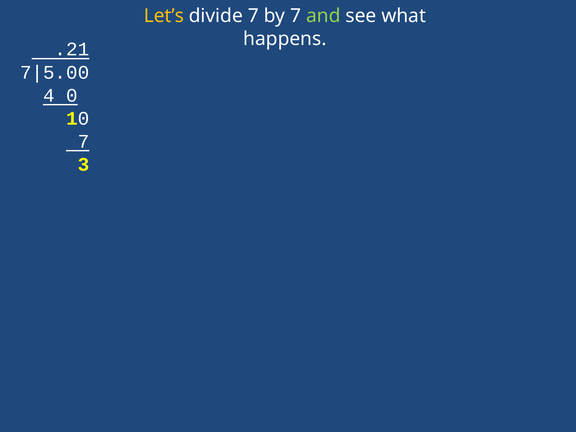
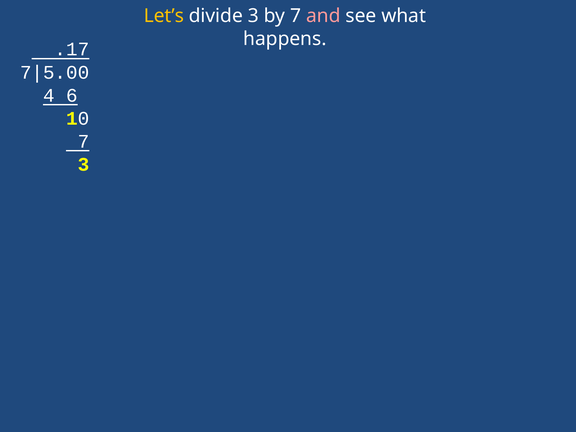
divide 7: 7 -> 3 (253, 16)
and colour: light green -> pink (323, 16)
.21: .21 -> .17 (72, 49)
0: 0 -> 6 (72, 95)
